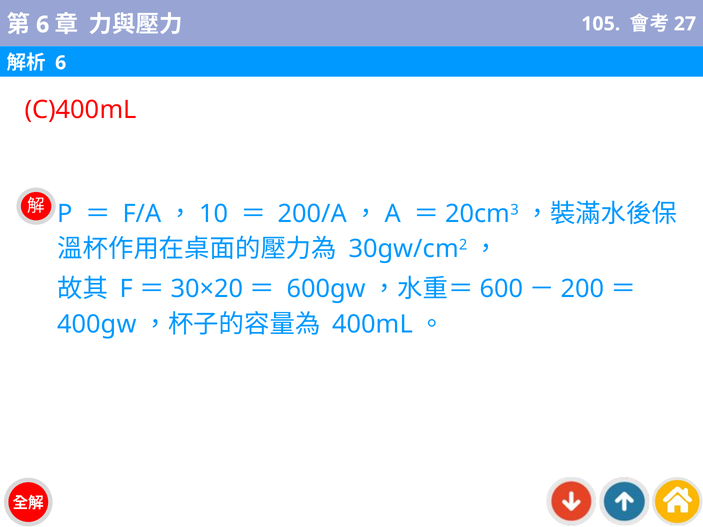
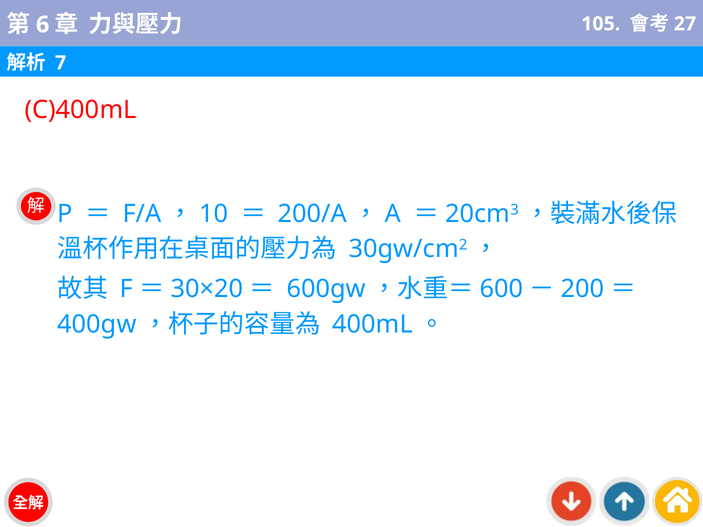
6: 6 -> 7 (61, 63)
